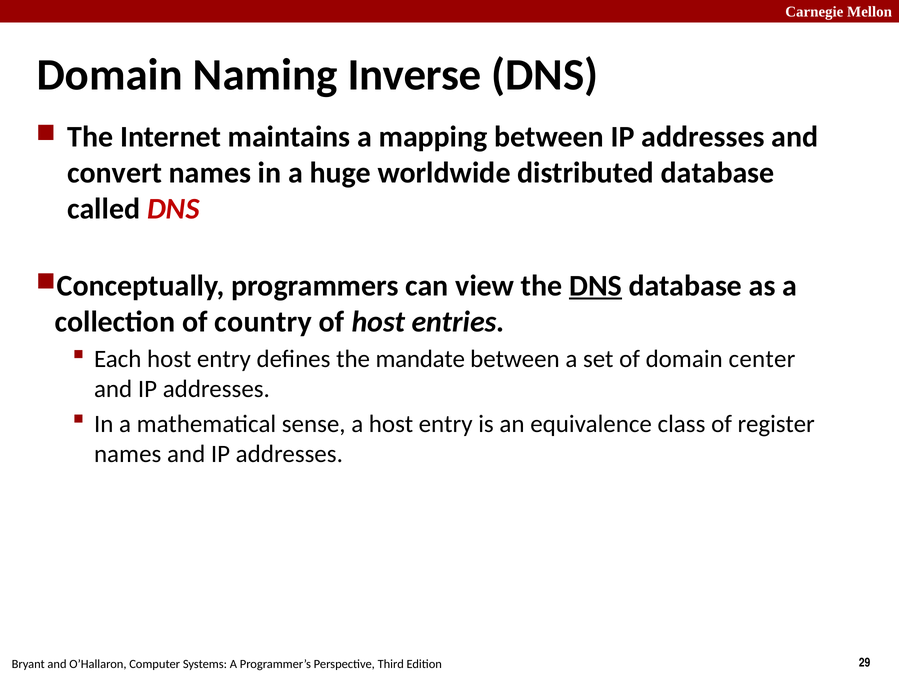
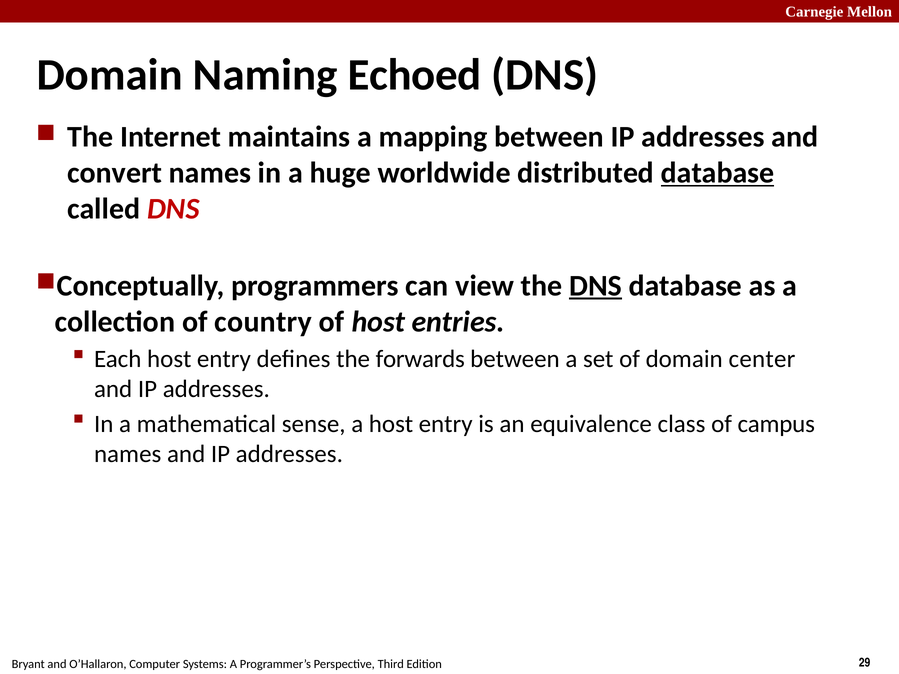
Inverse: Inverse -> Echoed (415, 75)
database underline: none -> present (718, 173)
mandate: mandate -> forwards (420, 359)
register: register -> campus (776, 424)
